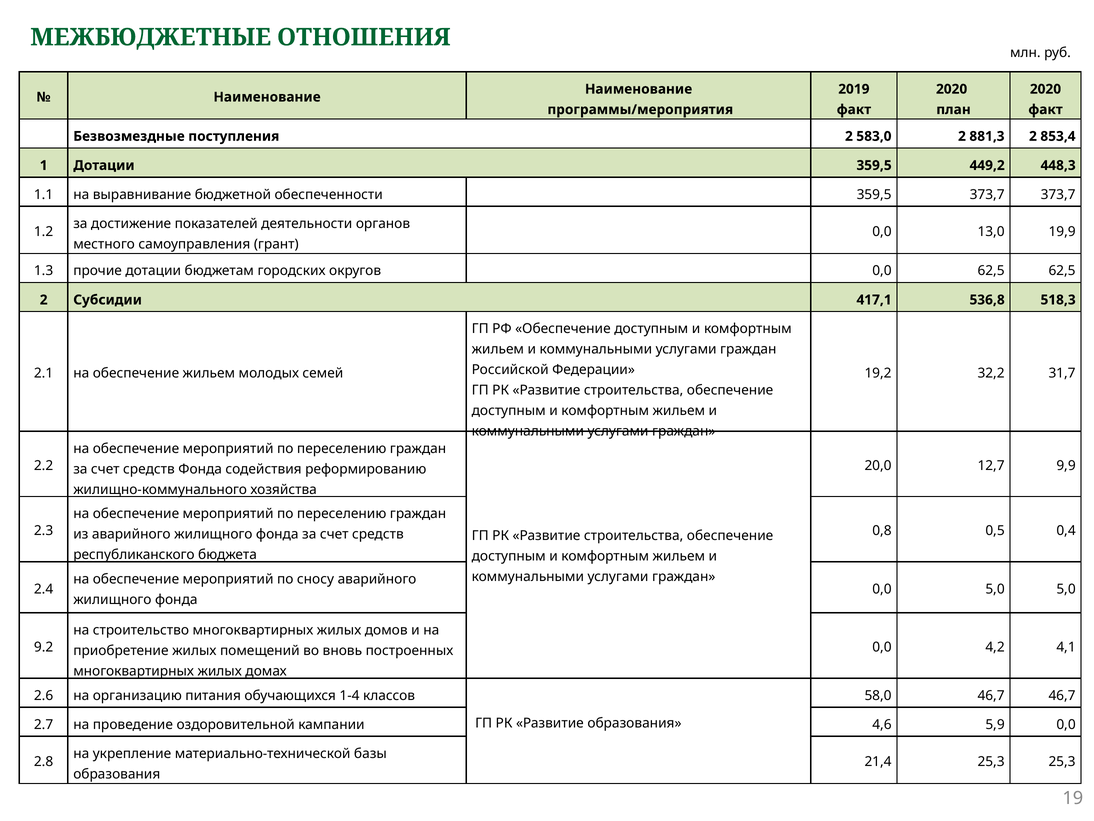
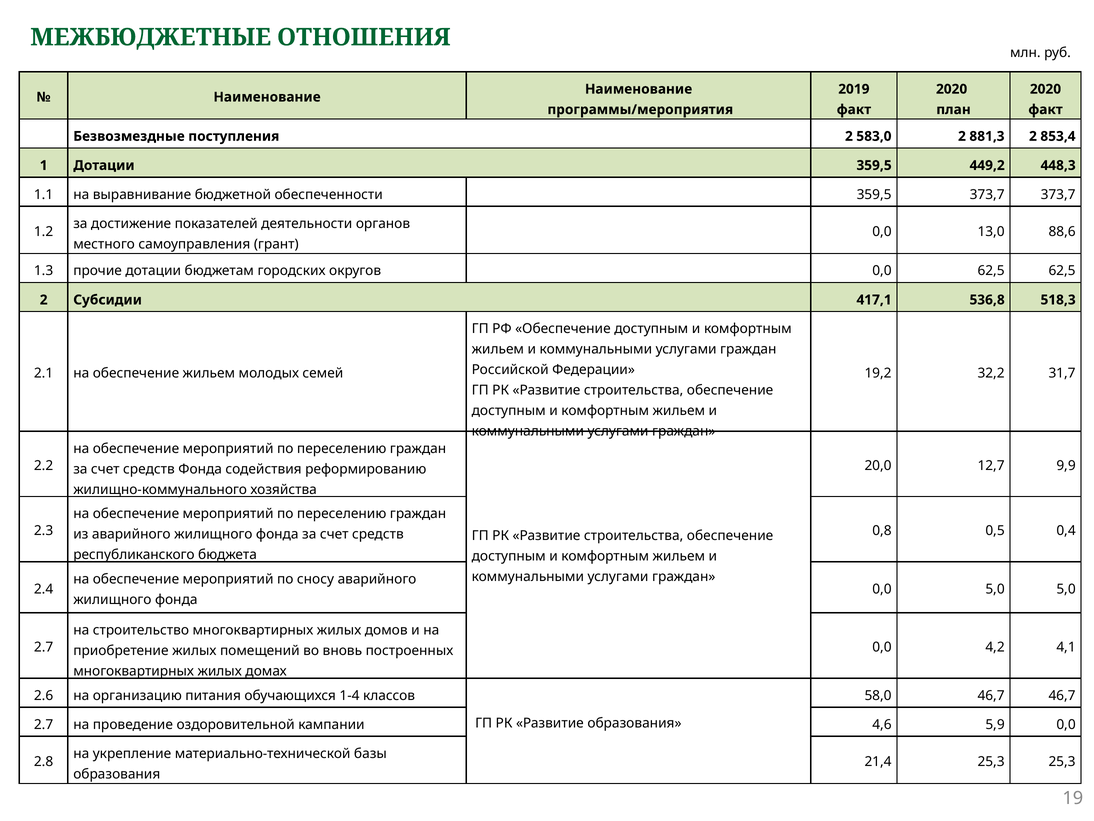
19,9: 19,9 -> 88,6 (1062, 231)
9.2: 9.2 -> 2.7 (44, 647)
